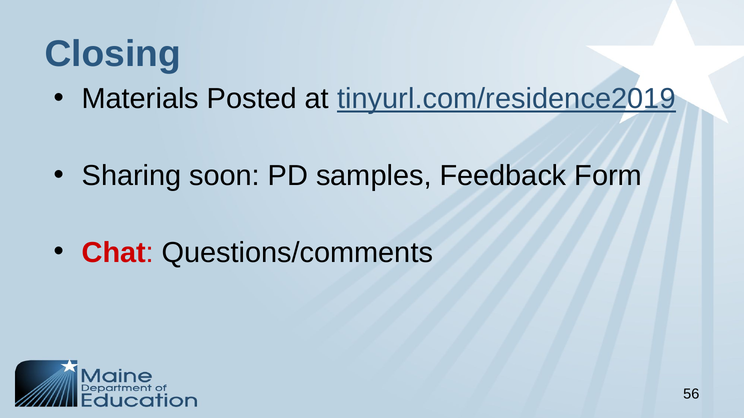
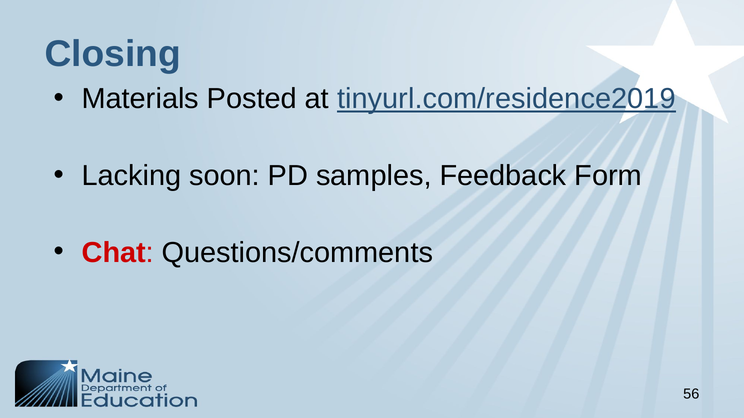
Sharing: Sharing -> Lacking (132, 176)
